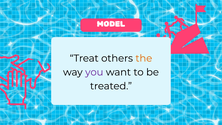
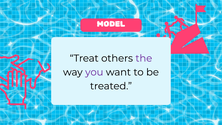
the colour: orange -> purple (144, 58)
